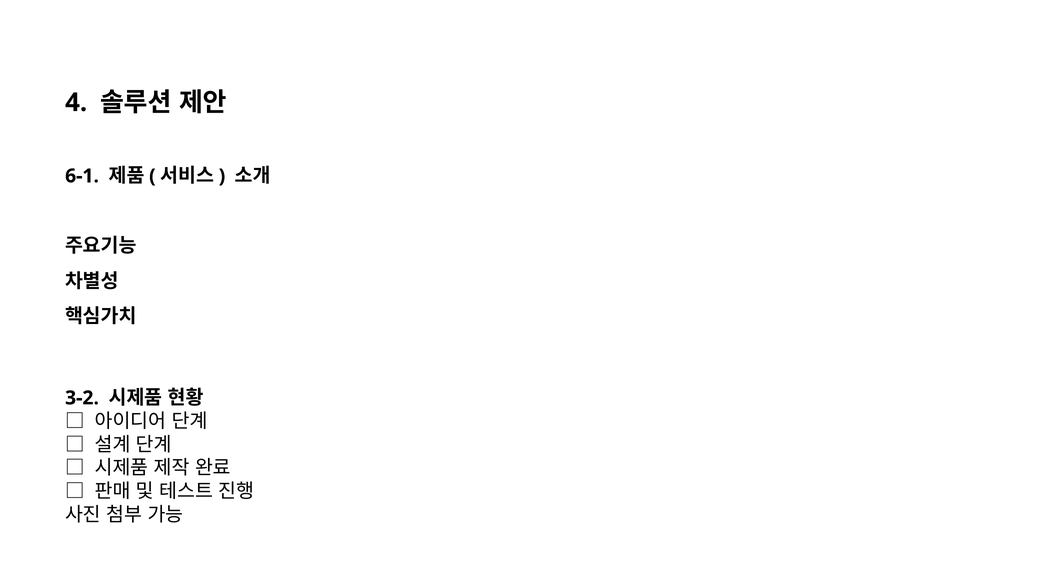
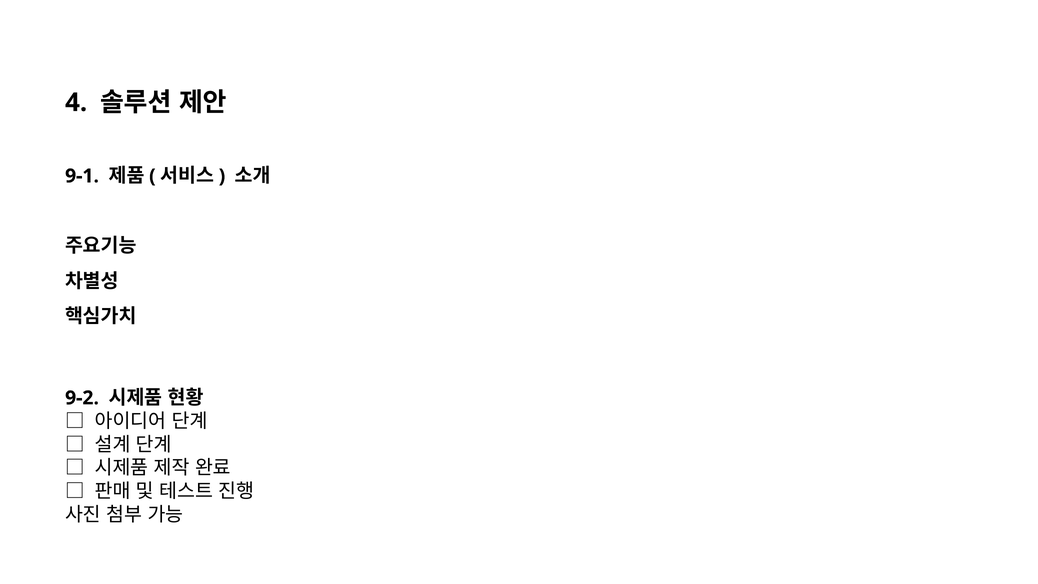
6-1: 6-1 -> 9-1 (82, 176)
3-2: 3-2 -> 9-2 (82, 398)
